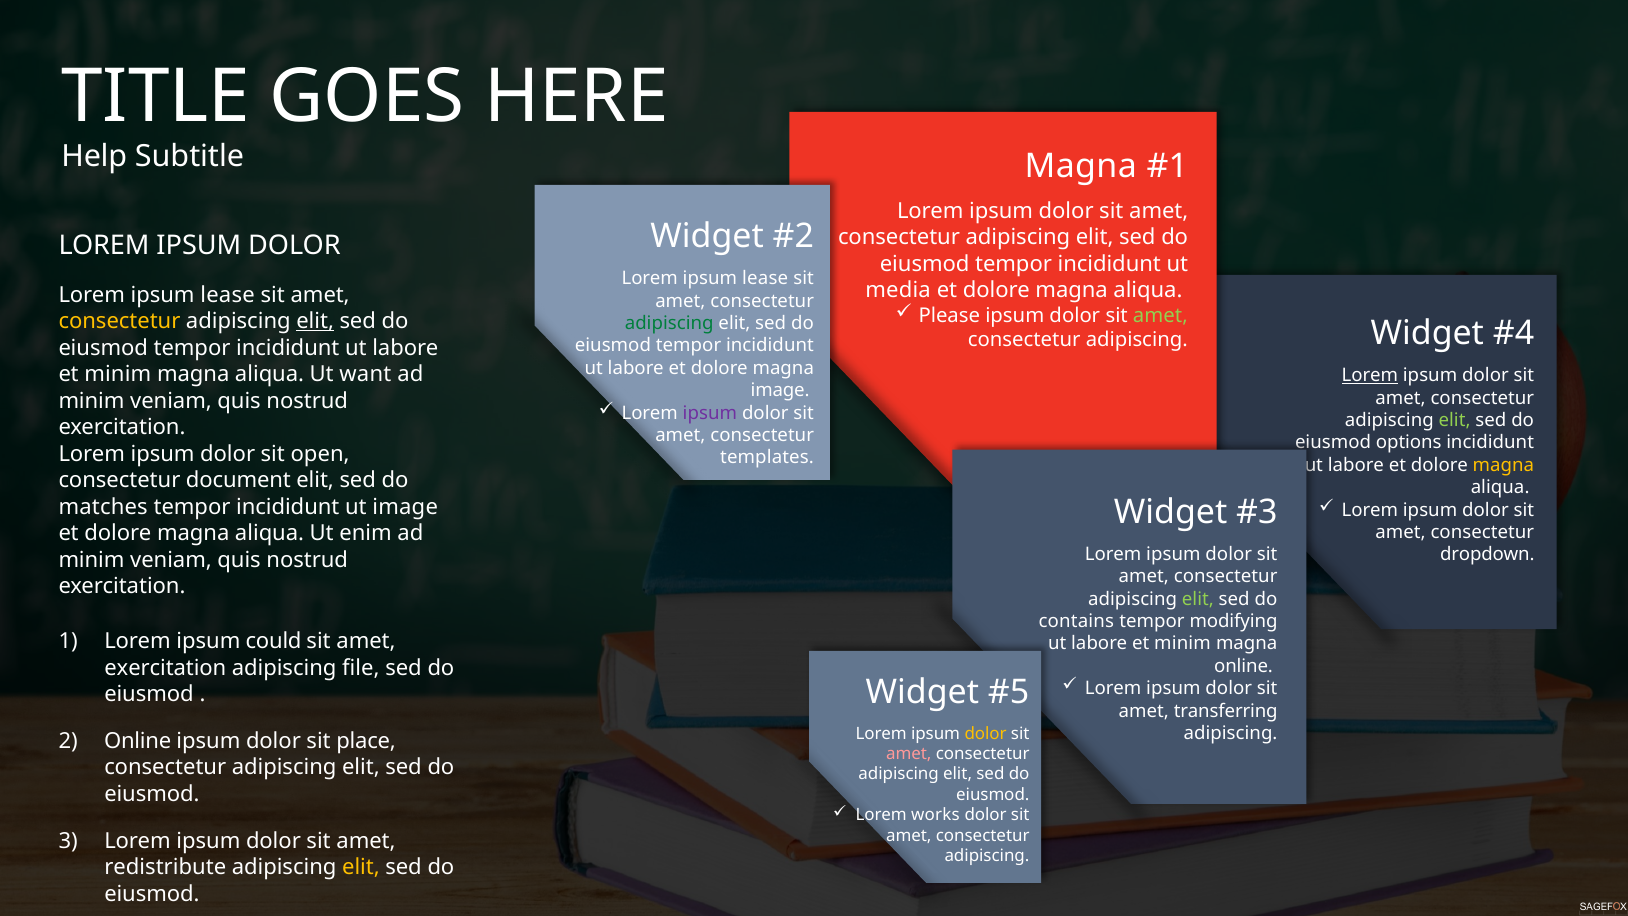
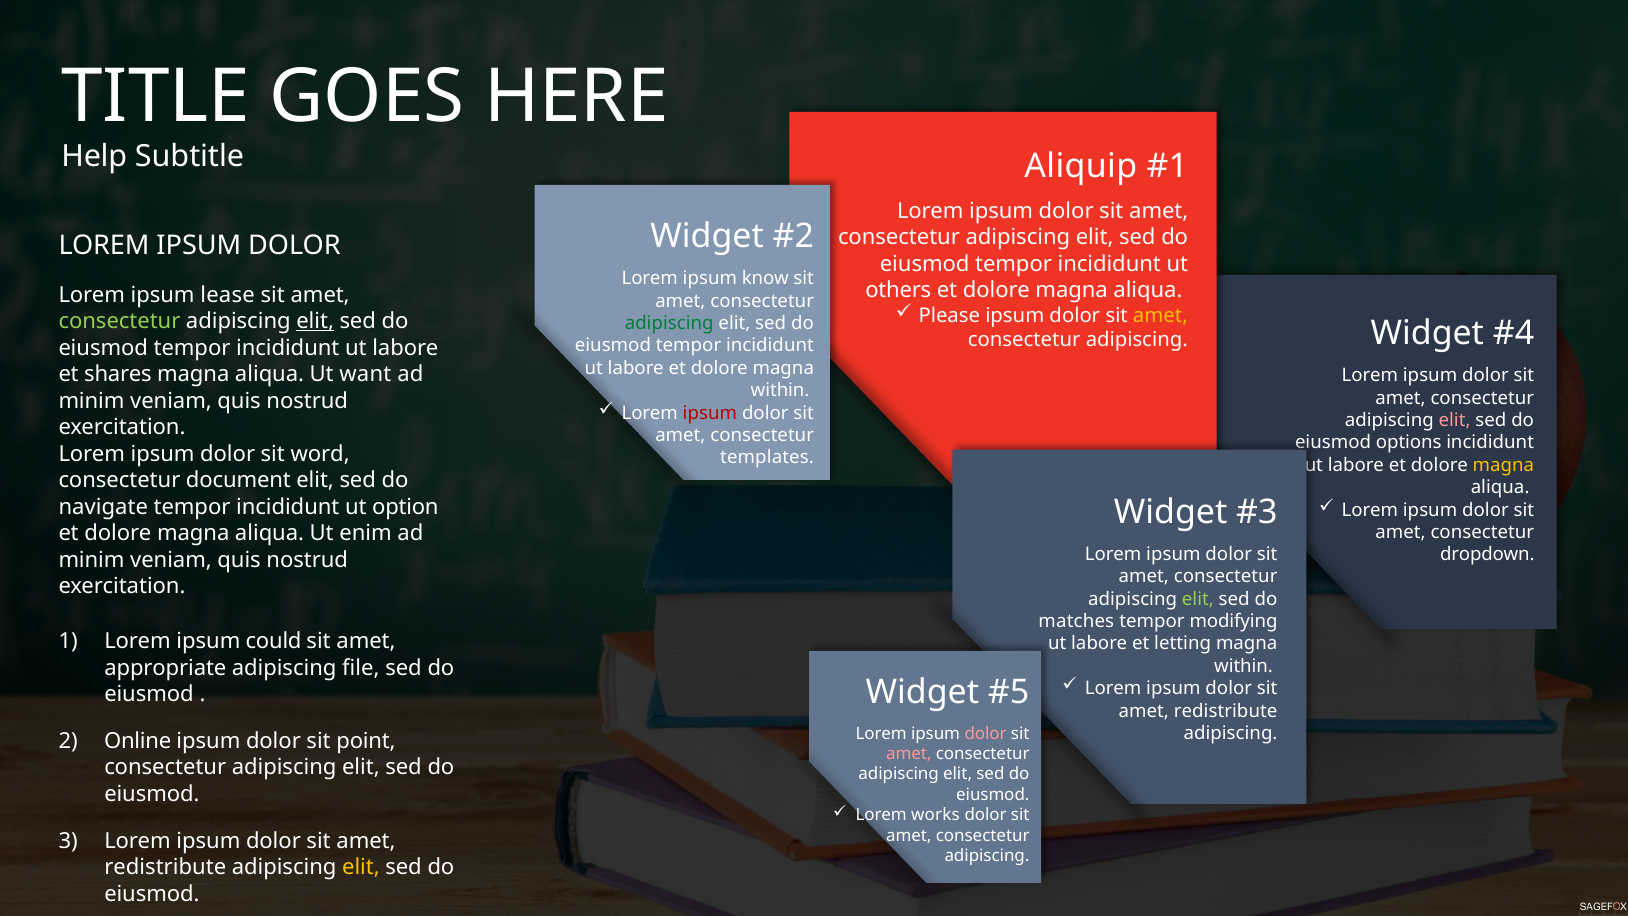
Subtitle Magna: Magna -> Aliquip (1081, 166)
lease: lease -> know (765, 278)
media: media -> others (898, 290)
amet colour: light green -> yellow (1160, 316)
consectetur colour: yellow -> light green (119, 321)
minim: minim -> shares (118, 374)
Lorem underline: present -> none (1370, 375)
image: image -> within (780, 390)
ipsum colour: purple -> red (710, 413)
elit colour: light green -> pink (1455, 420)
open: open -> word (320, 454)
matches: matches -> navigate (103, 507)
ut image: image -> option (405, 507)
contains: contains -> matches (1076, 621)
minim: minim -> letting (1183, 644)
online: online -> within (1244, 666)
exercitation: exercitation -> appropriate (165, 668)
transferring: transferring -> redistribute (1226, 711)
dolor colour: yellow -> pink (986, 733)
place: place -> point (366, 741)
